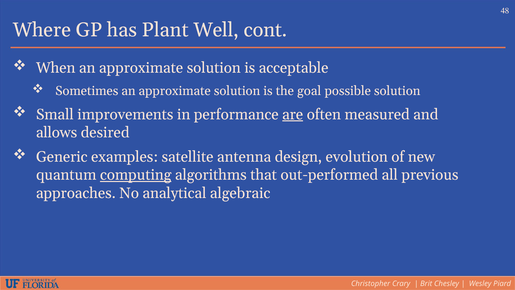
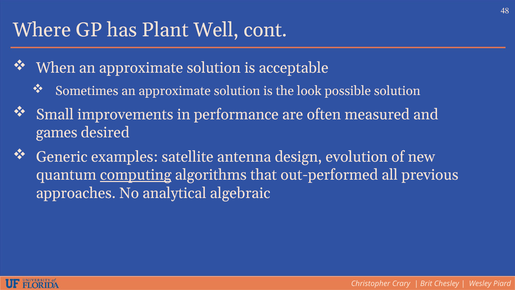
goal: goal -> look (309, 91)
are underline: present -> none (293, 114)
allows: allows -> games (57, 132)
